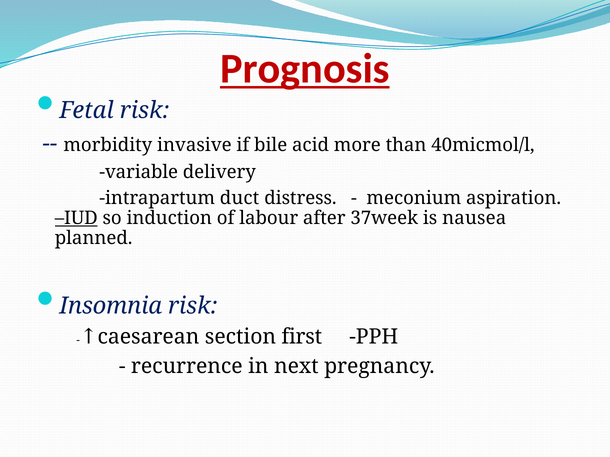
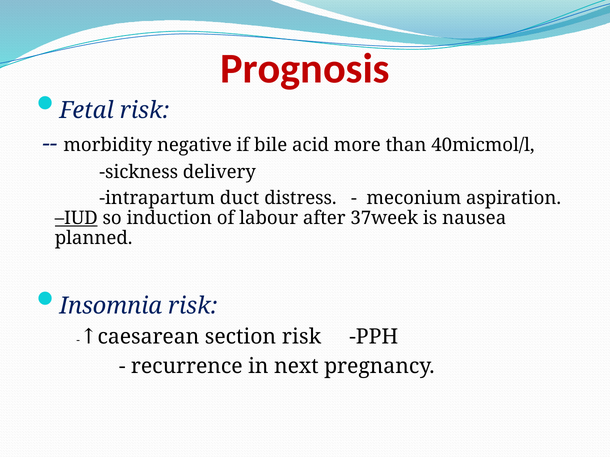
Prognosis underline: present -> none (305, 69)
invasive: invasive -> negative (194, 145)
variable: variable -> sickness (139, 172)
section first: first -> risk (302, 337)
